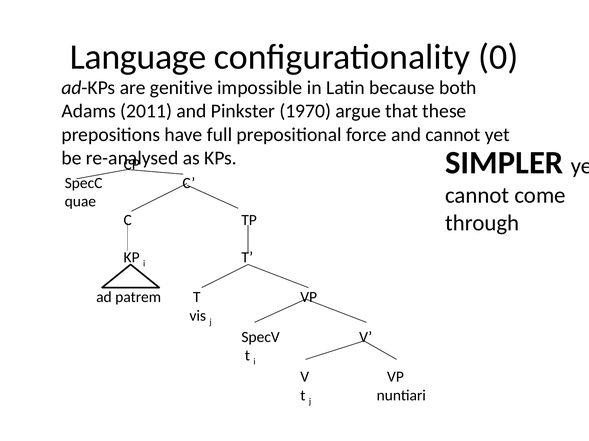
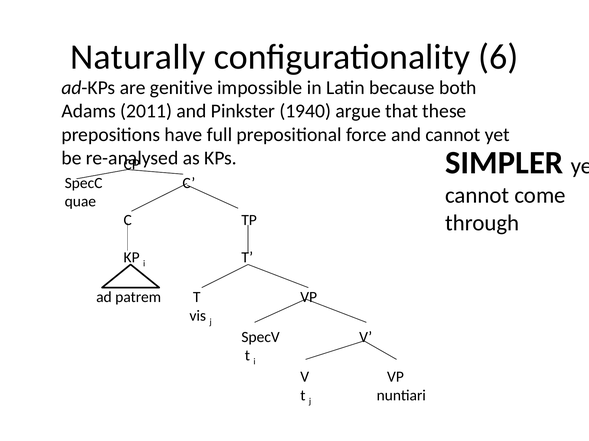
Language: Language -> Naturally (138, 57)
0: 0 -> 6 (498, 57)
1970: 1970 -> 1940 (305, 111)
